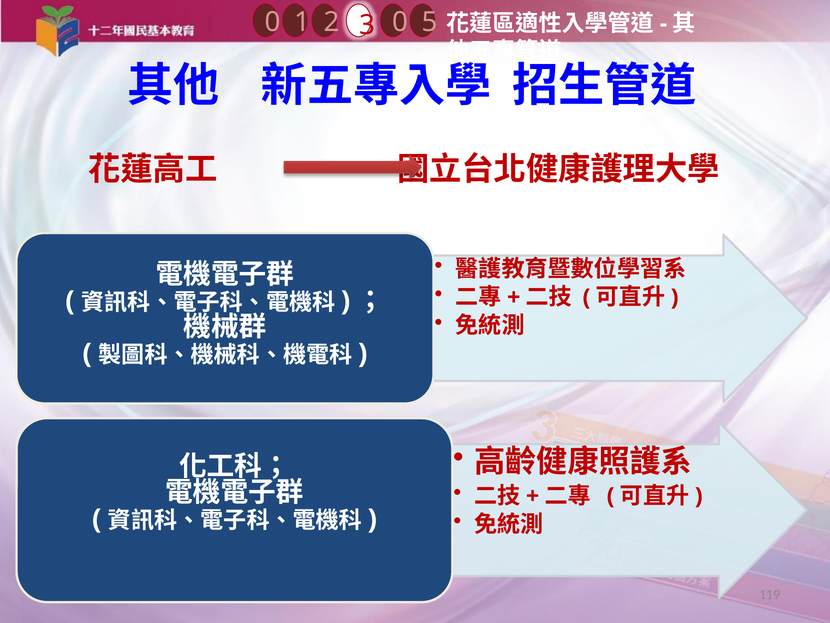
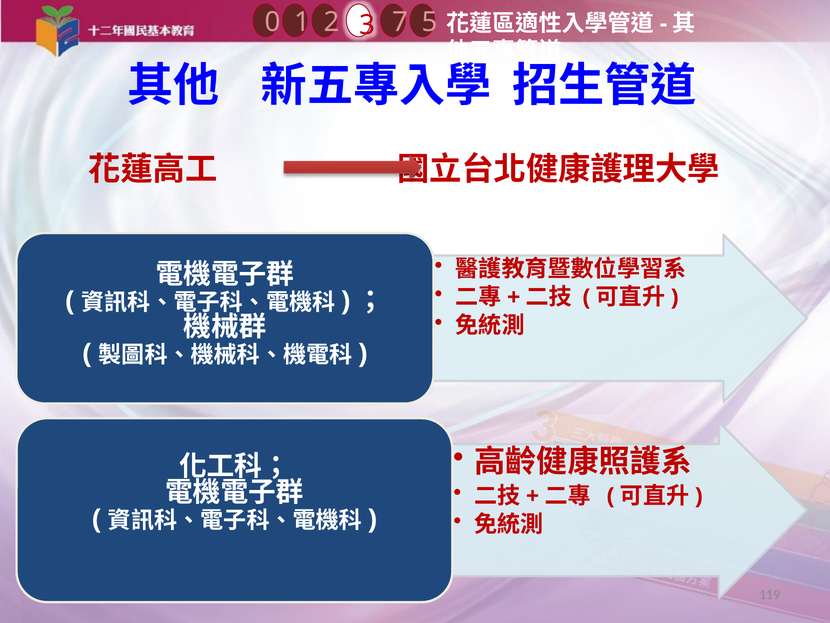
1 0: 0 -> 7 (400, 22)
